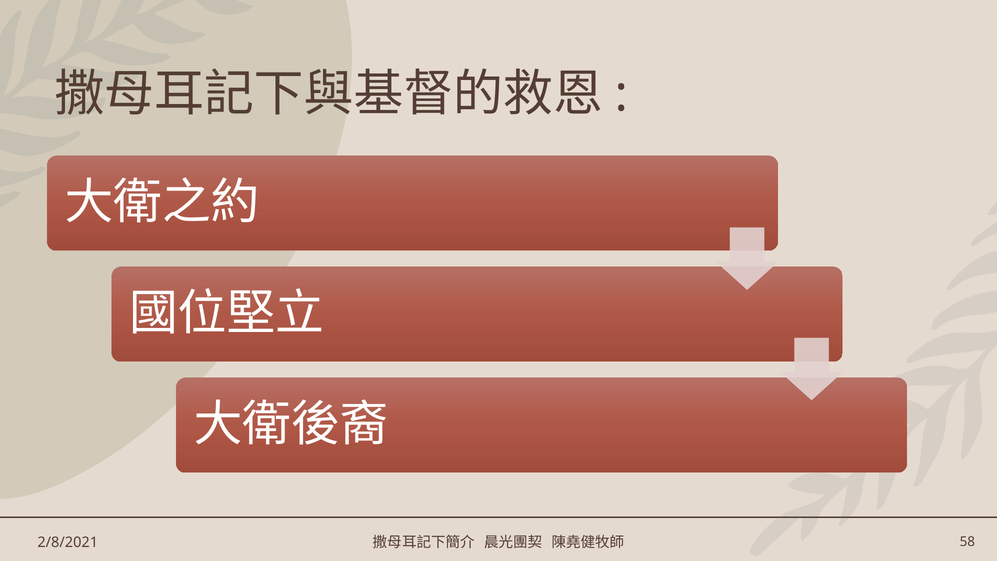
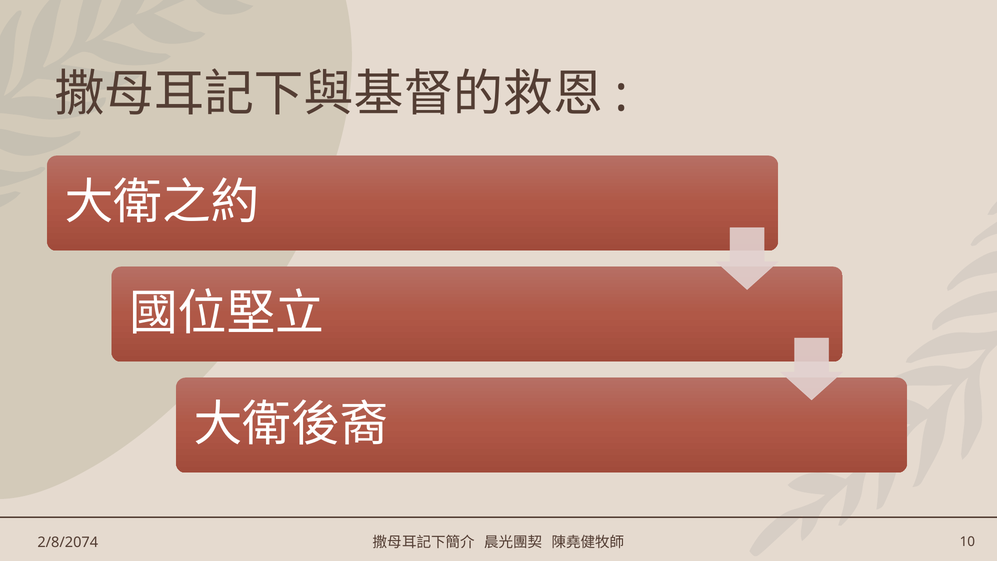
2/8/2021: 2/8/2021 -> 2/8/2074 (68, 542)
58: 58 -> 10 (967, 541)
